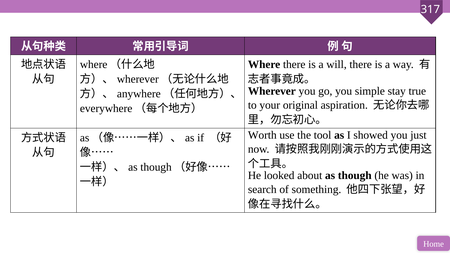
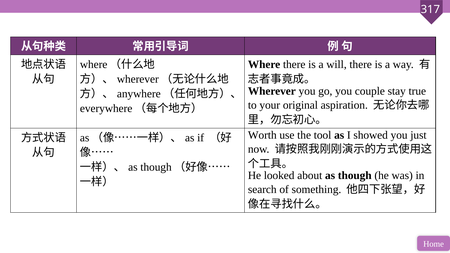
simple: simple -> couple (370, 91)
